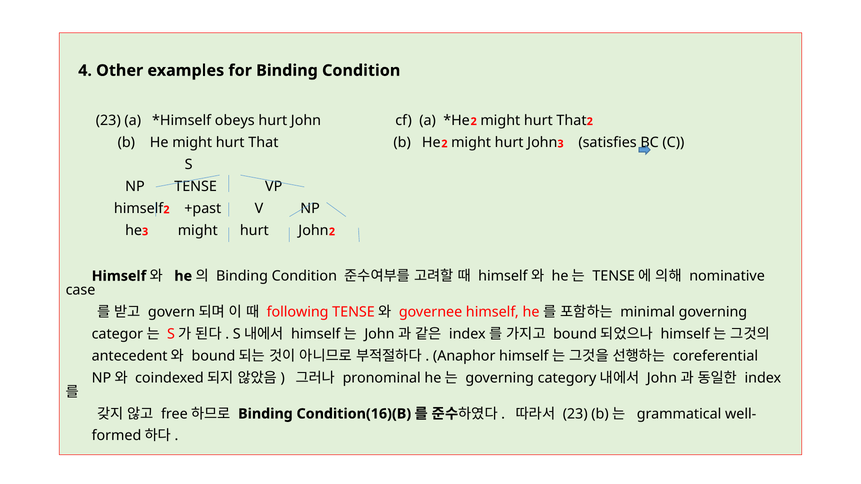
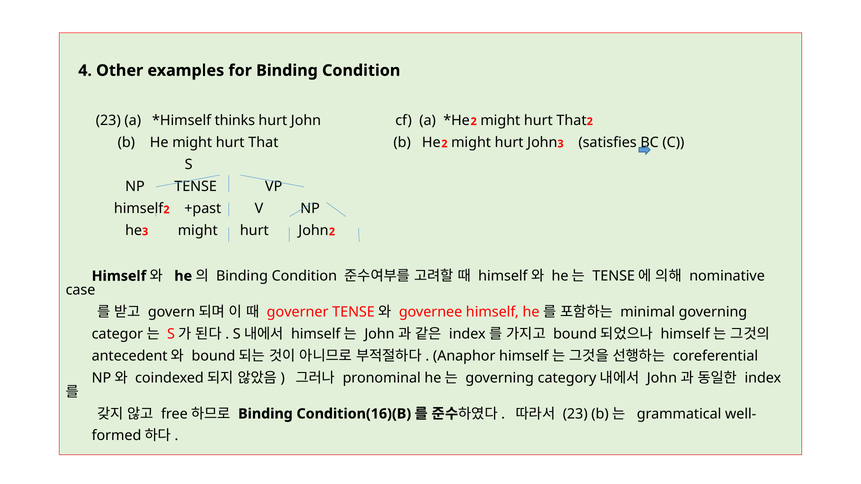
obeys: obeys -> thinks (235, 120)
following: following -> governer (298, 312)
